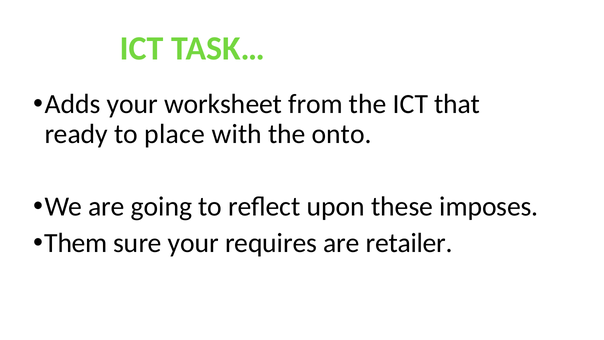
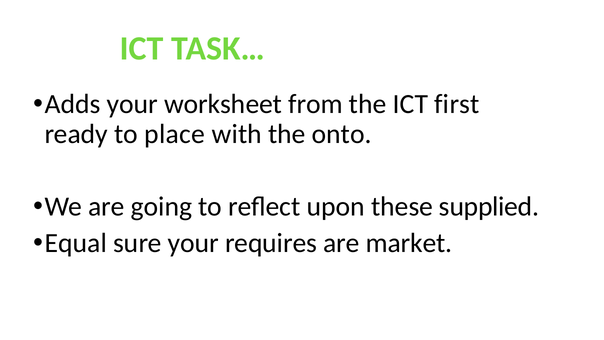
that: that -> first (457, 104)
imposes: imposes -> supplied (489, 207)
Them: Them -> Equal (76, 243)
retailer: retailer -> market (409, 243)
